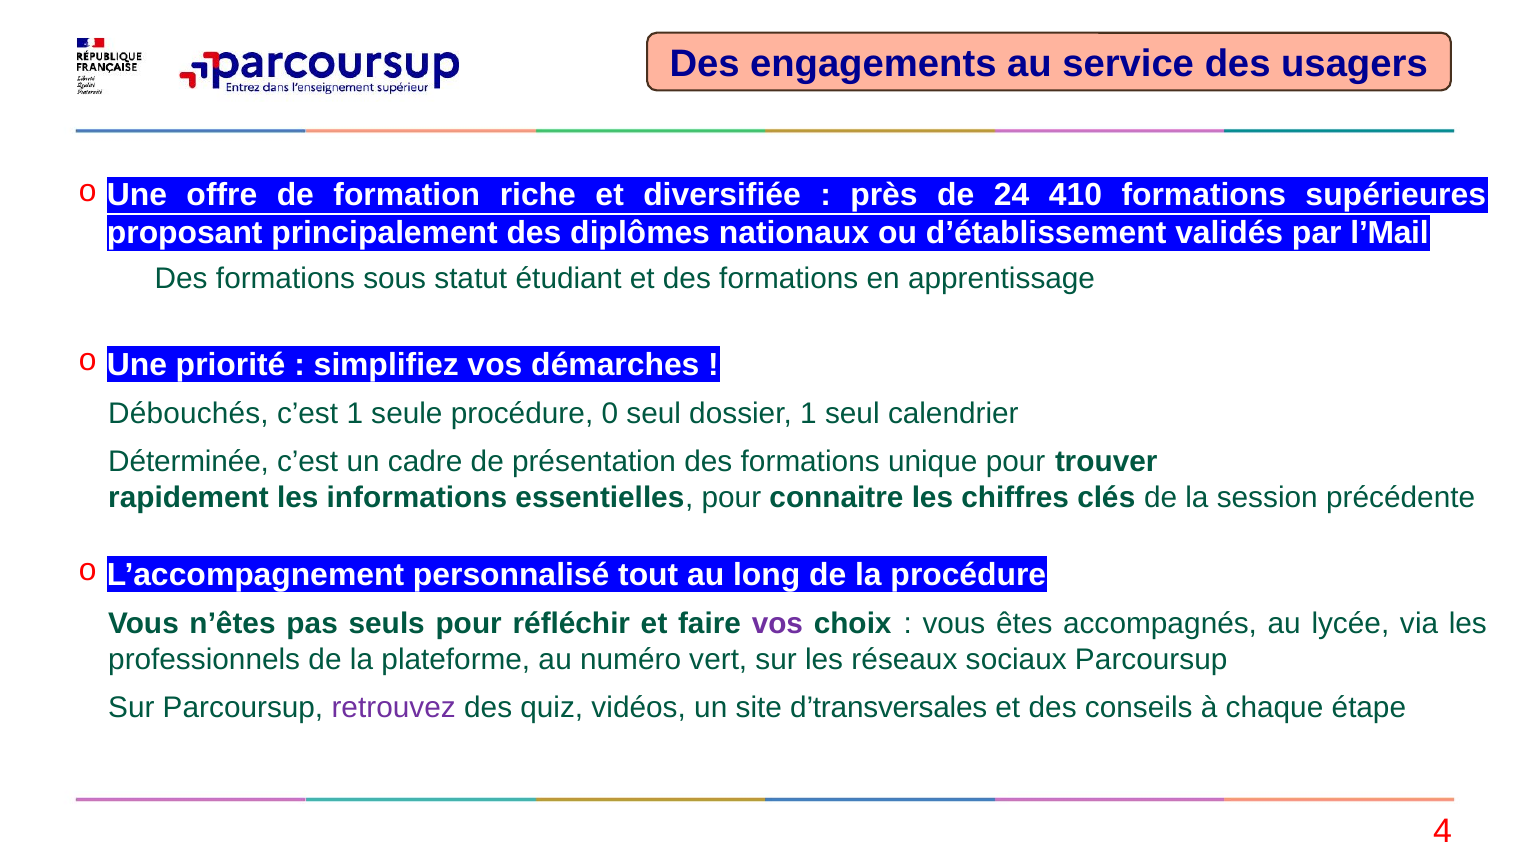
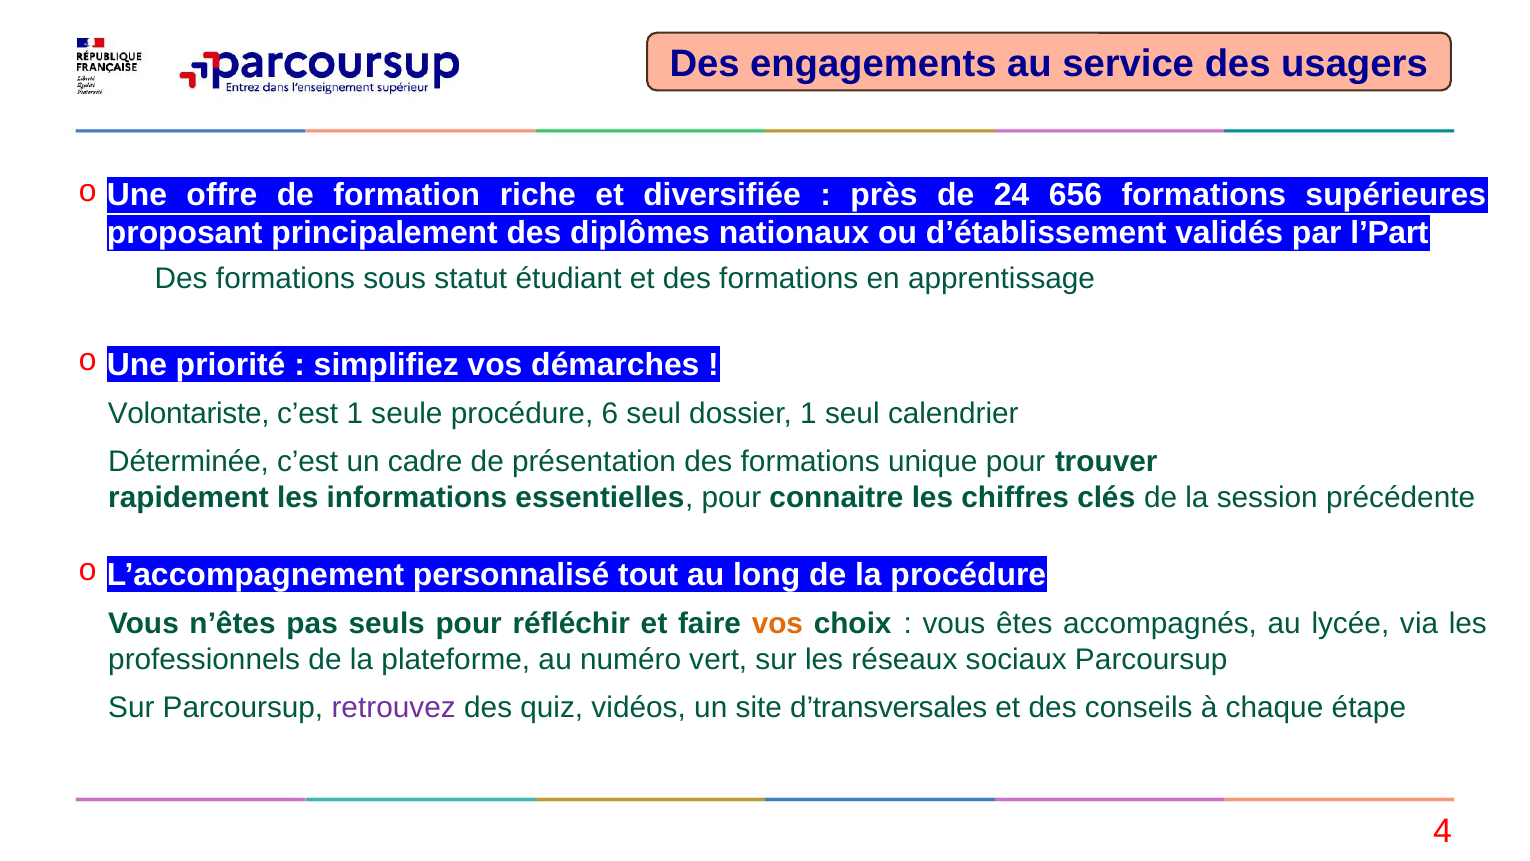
410: 410 -> 656 (1076, 195)
l’Mail: l’Mail -> l’Part (1390, 233)
Débouchés: Débouchés -> Volontariste (189, 414)
0: 0 -> 6 (610, 414)
vos colour: purple -> orange (777, 624)
